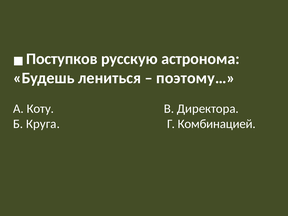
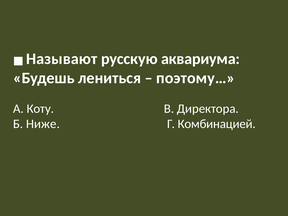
Поступков: Поступков -> Называют (62, 59)
астронома: астронома -> аквариума (200, 59)
Круга: Круга -> Ниже (43, 124)
